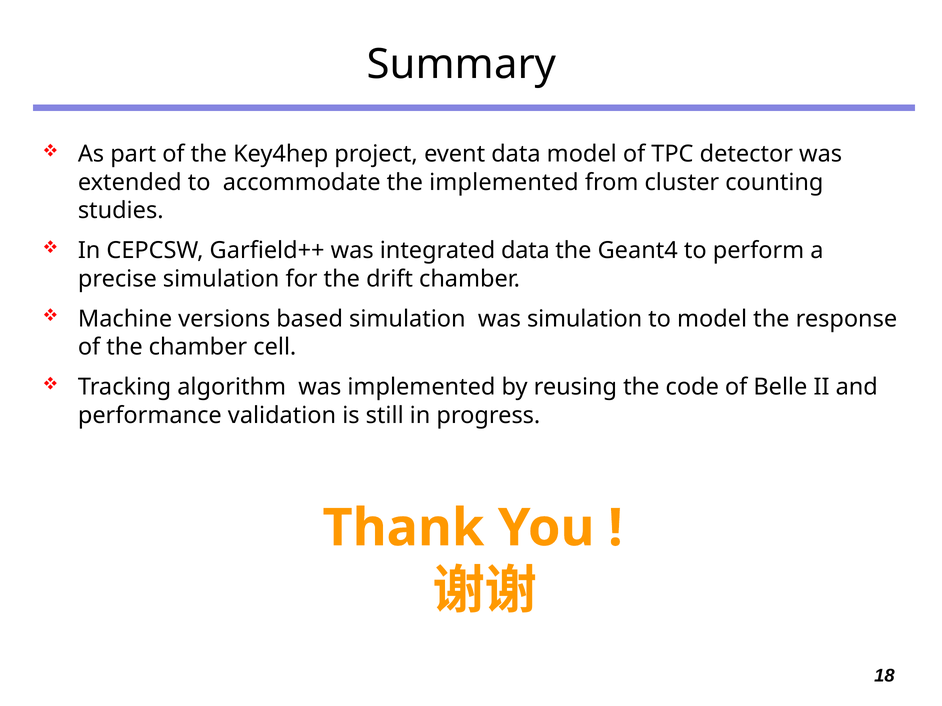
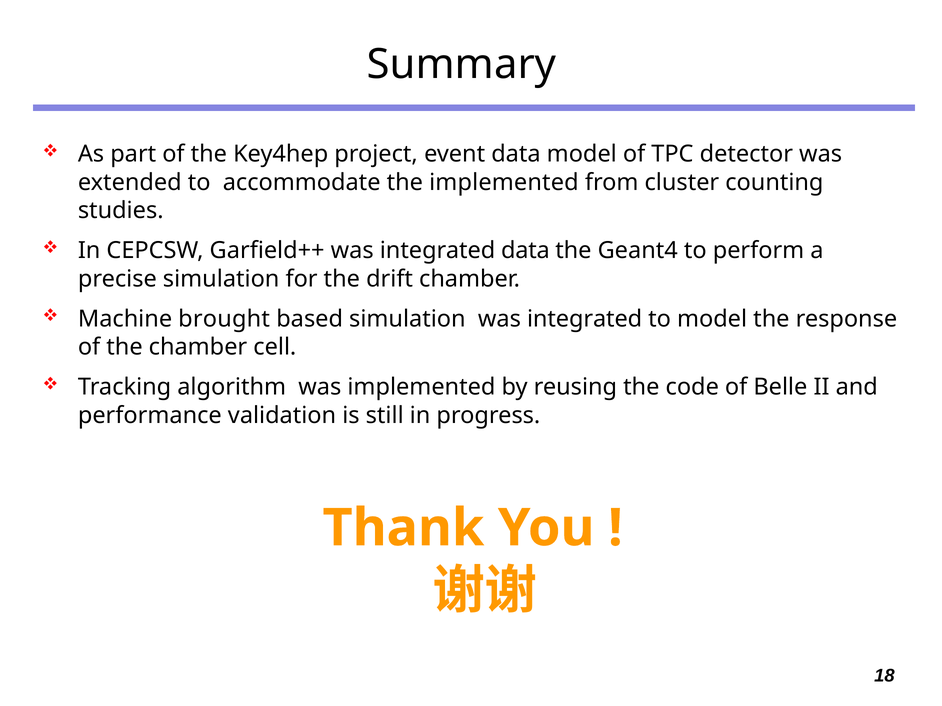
versions: versions -> brought (224, 319)
simulation was simulation: simulation -> integrated (585, 319)
